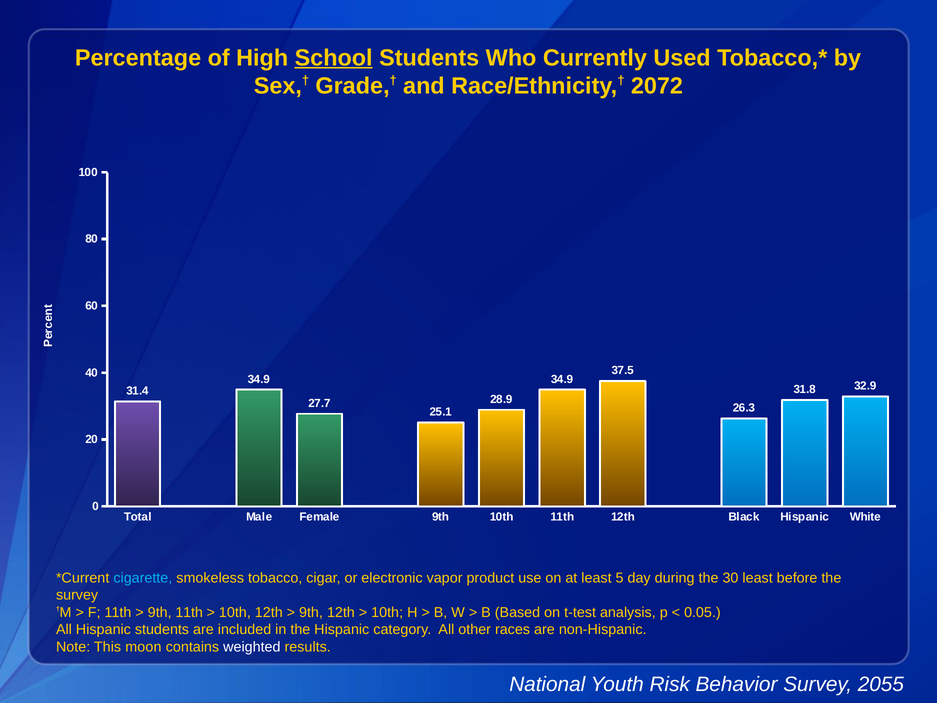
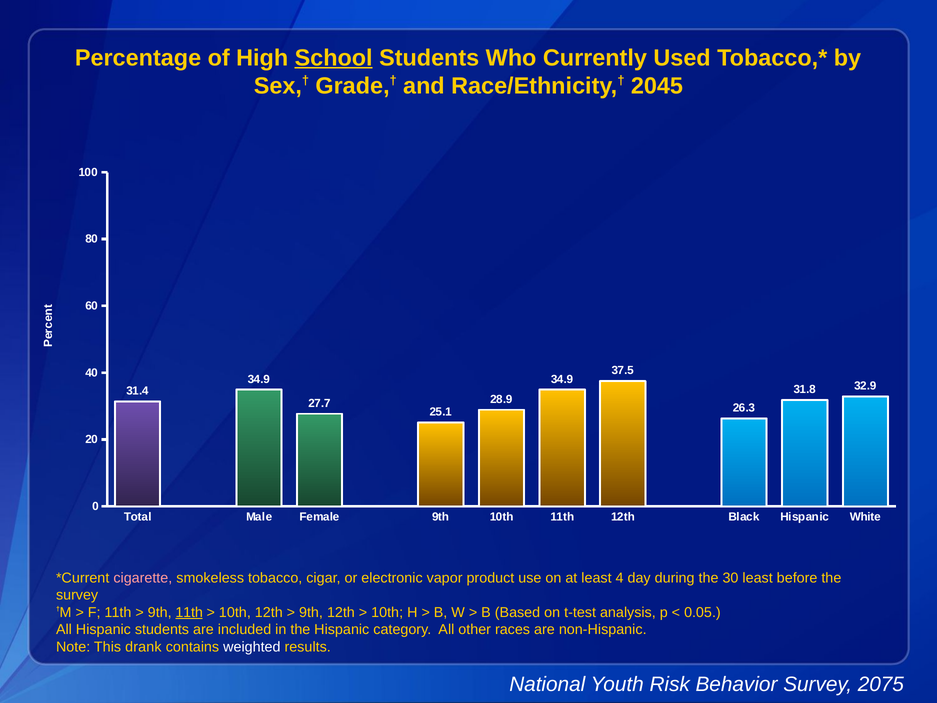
2072: 2072 -> 2045 (657, 86)
cigarette colour: light blue -> pink (143, 578)
5: 5 -> 4 (620, 578)
11th underline: none -> present (189, 612)
moon: moon -> drank (143, 647)
2055: 2055 -> 2075 (881, 684)
